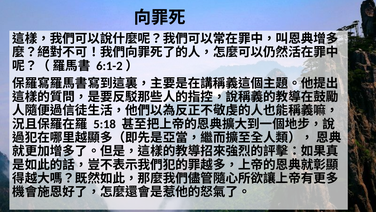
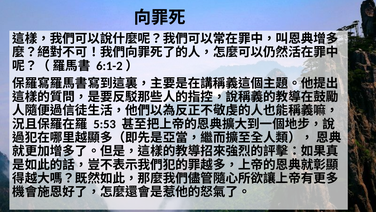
5:18: 5:18 -> 5:53 (105, 124)
